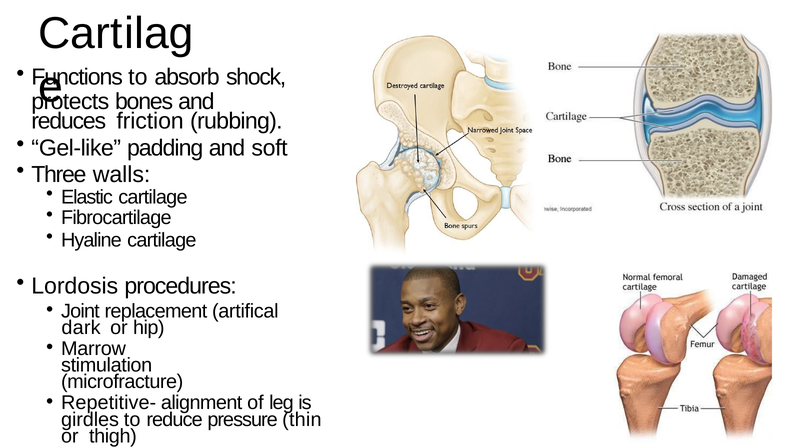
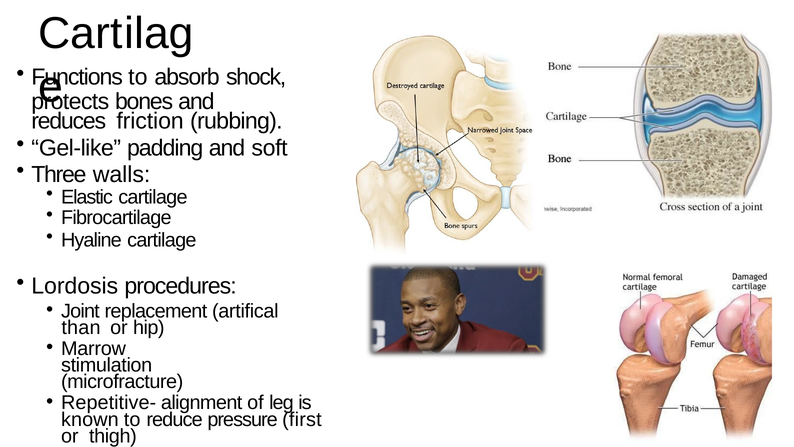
dark: dark -> than (81, 327)
girdles: girdles -> known (90, 419)
thin: thin -> first (302, 419)
